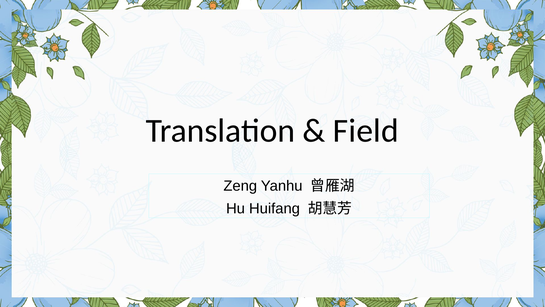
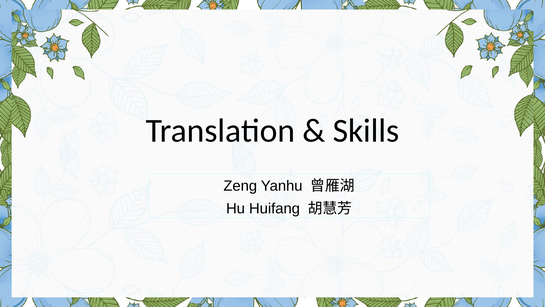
Field: Field -> Skills (366, 130)
